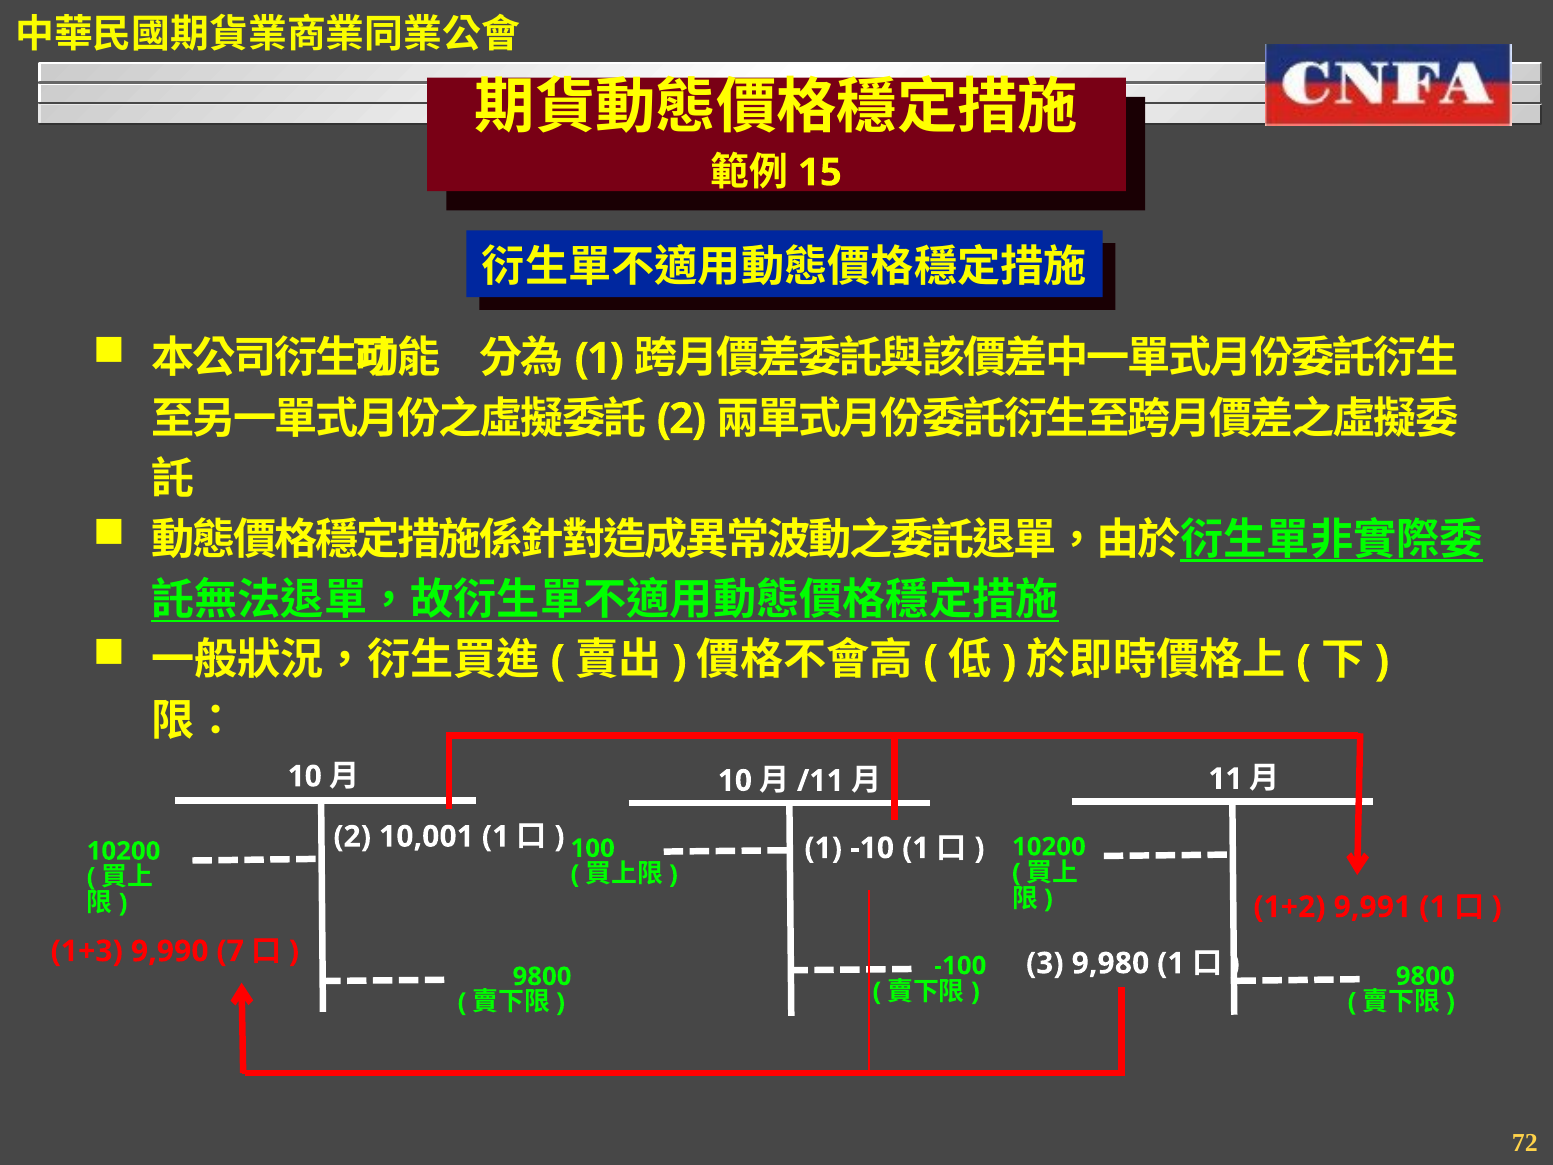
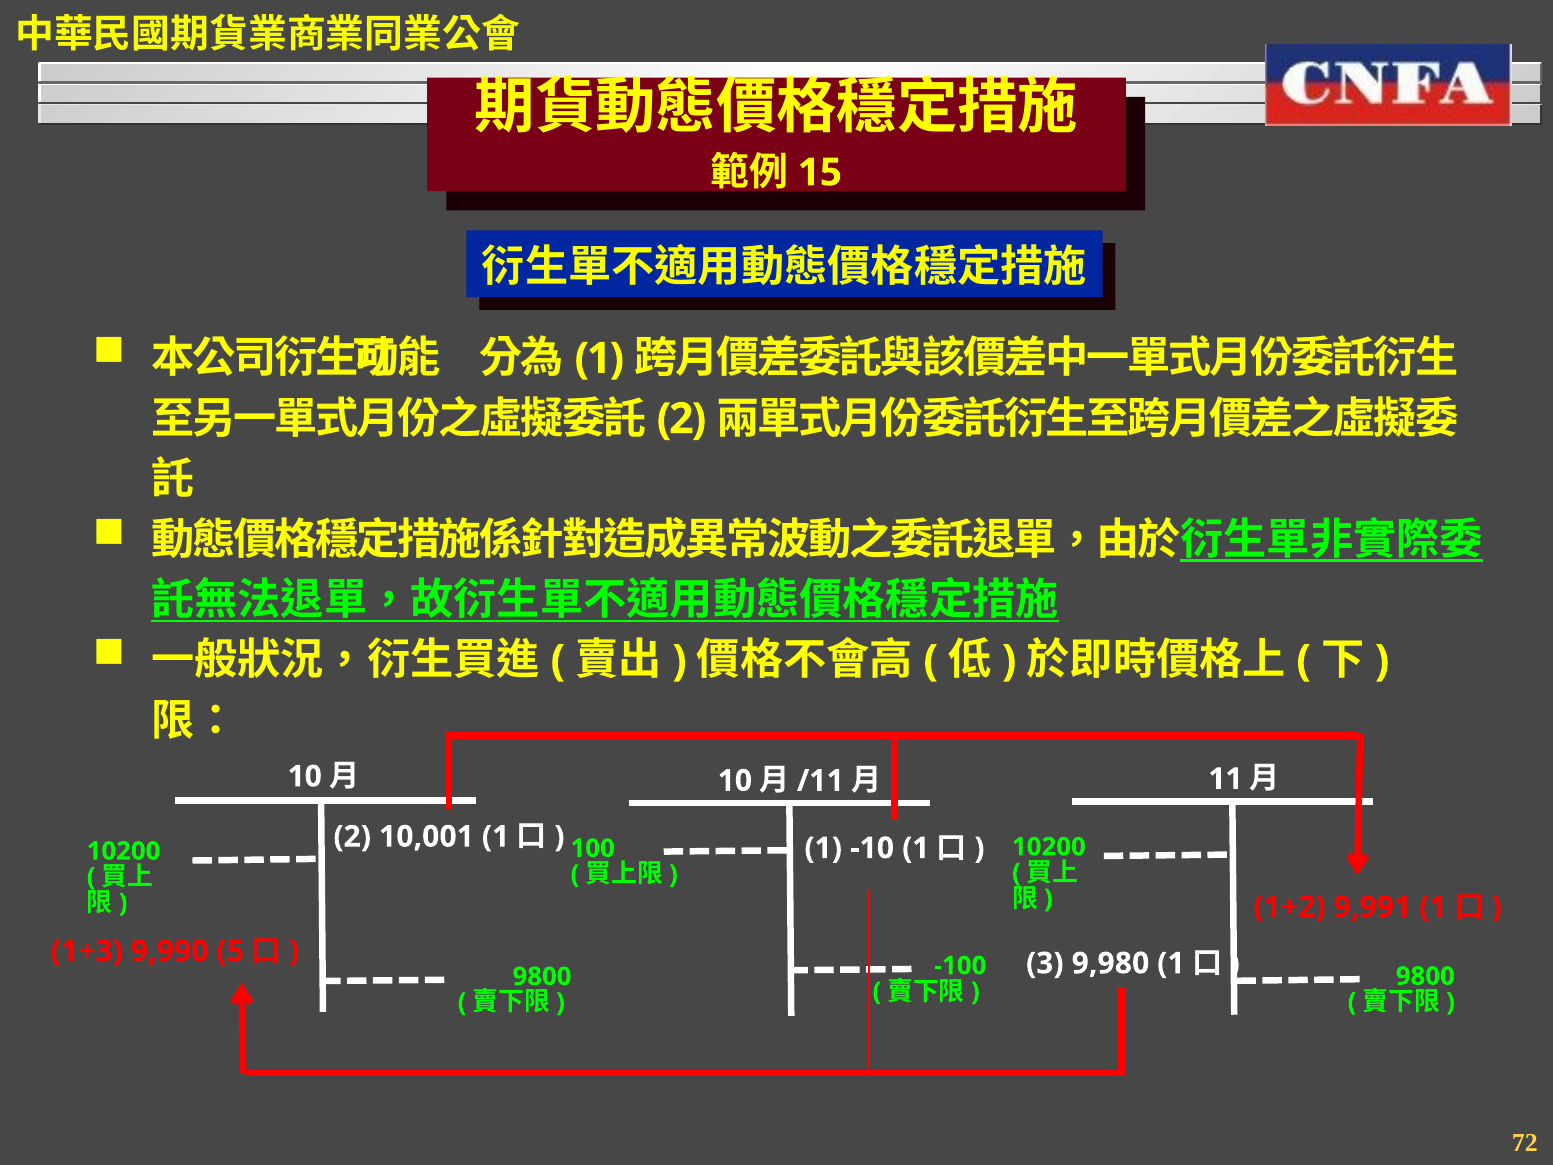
7: 7 -> 5 (230, 951)
